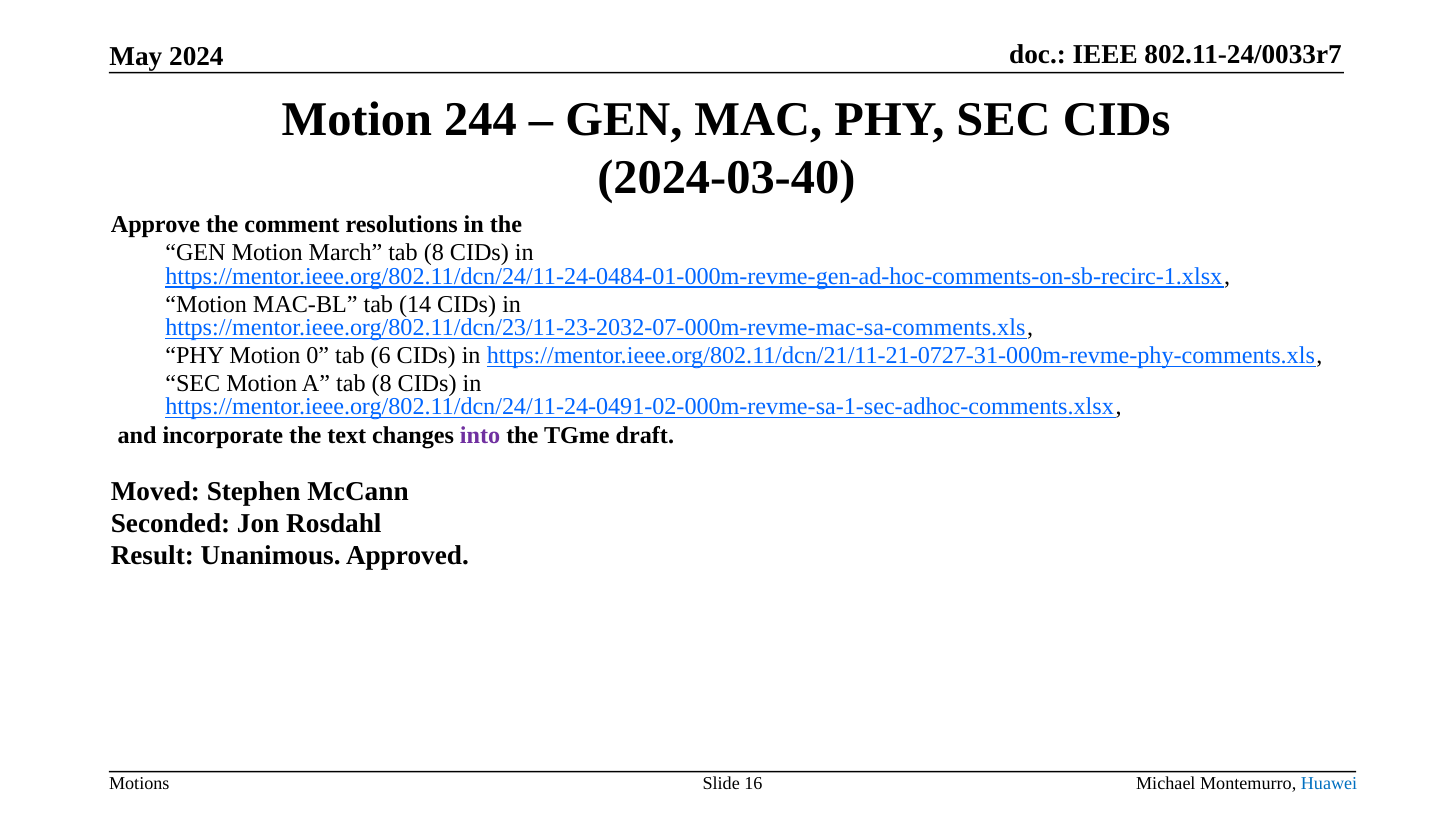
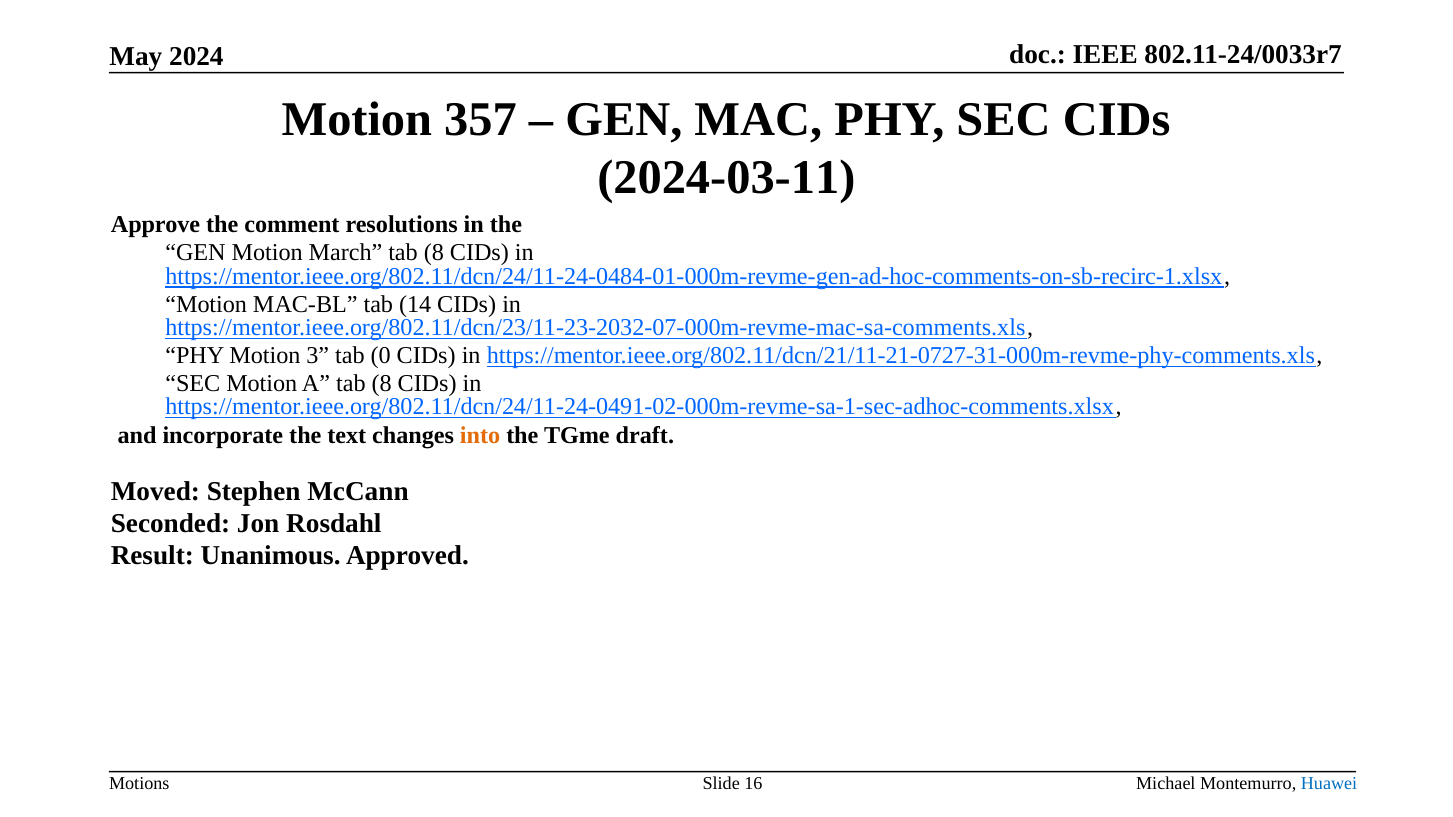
244: 244 -> 357 (481, 120)
2024-03-40: 2024-03-40 -> 2024-03-11 (726, 178)
0: 0 -> 3 (318, 356)
6: 6 -> 0 (381, 356)
into colour: purple -> orange (480, 436)
